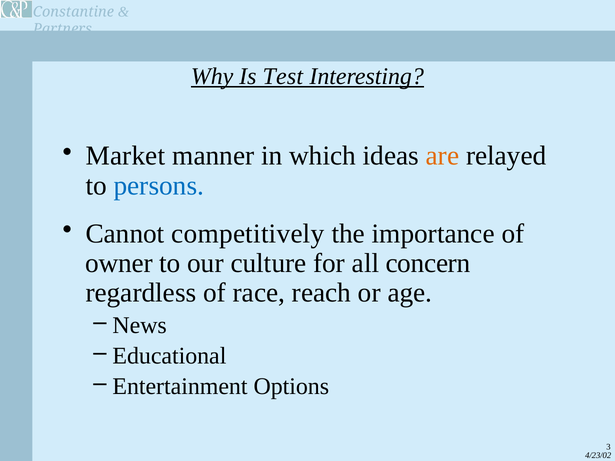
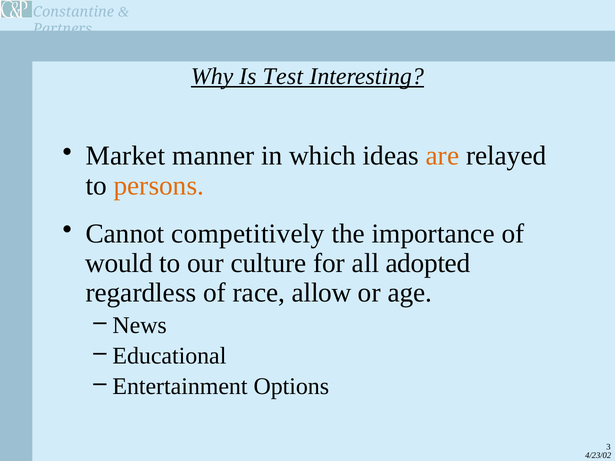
persons colour: blue -> orange (159, 186)
owner: owner -> would (119, 263)
concern: concern -> adopted (428, 263)
reach: reach -> allow (322, 293)
